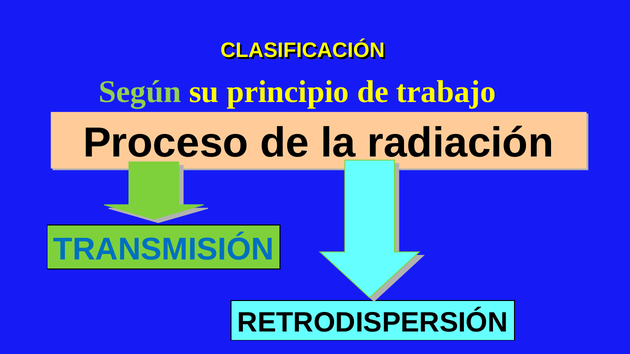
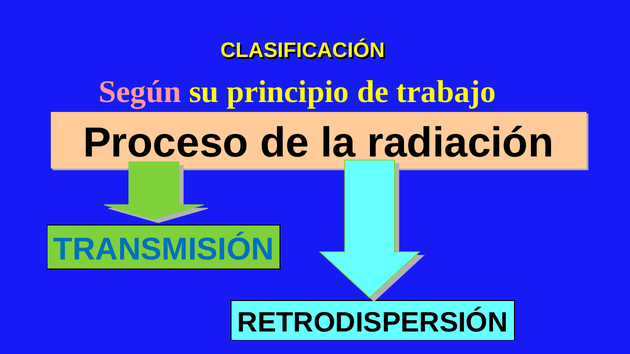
Según colour: light green -> pink (140, 92)
